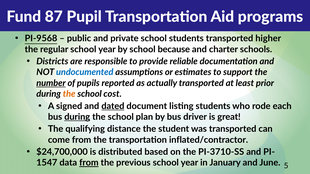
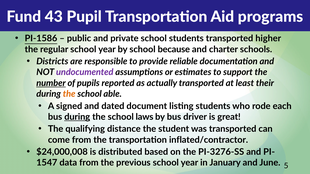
87: 87 -> 43 (54, 17)
PI-9568: PI-9568 -> PI-1586 (41, 39)
undocumented colour: blue -> purple (85, 72)
prior: prior -> their (265, 83)
cost: cost -> able (113, 94)
dated underline: present -> none (113, 106)
plan: plan -> laws (145, 117)
$24,700,000: $24,700,000 -> $24,000,008 (62, 152)
PI-3710-SS: PI-3710-SS -> PI-3276-SS (221, 152)
from underline: present -> none (89, 163)
